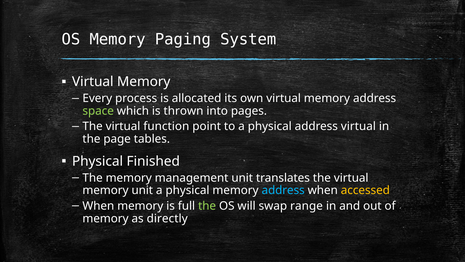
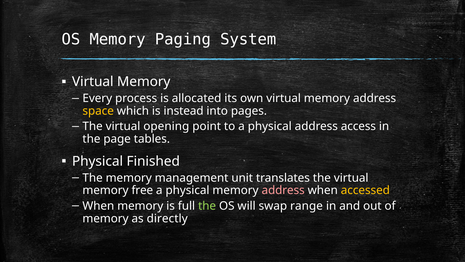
space colour: light green -> yellow (98, 111)
thrown: thrown -> instead (184, 111)
function: function -> opening (166, 126)
address virtual: virtual -> access (358, 126)
memory unit: unit -> free (142, 190)
address colour: light blue -> pink (283, 190)
